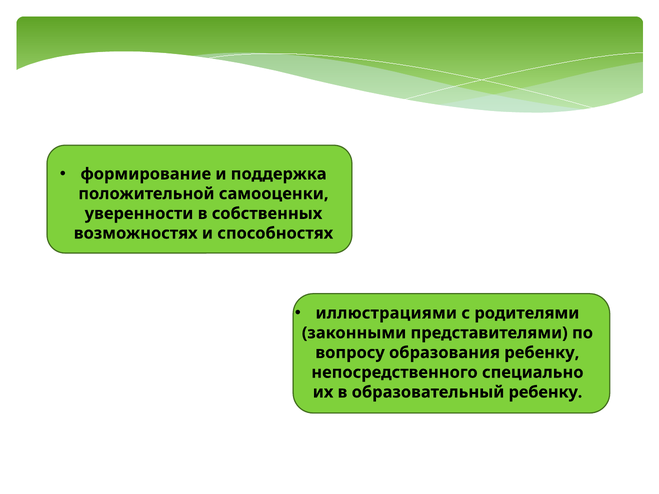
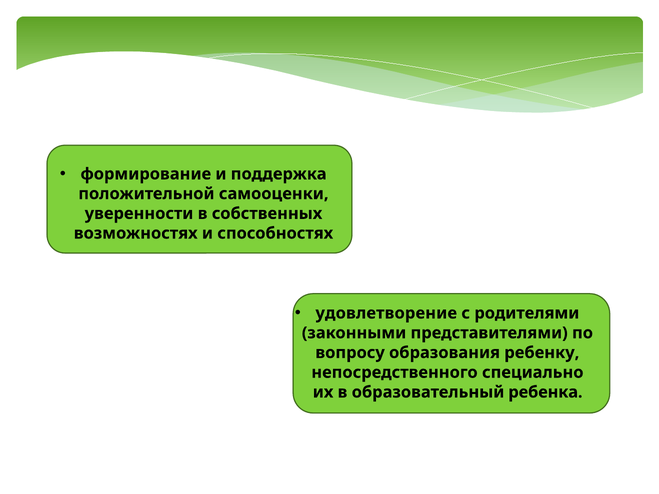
иллюстрациями: иллюстрациями -> удовлетворение (386, 313)
образовательный ребенку: ребенку -> ребенка (545, 392)
